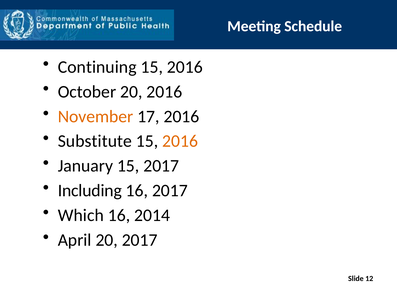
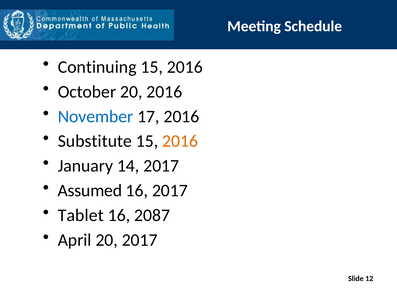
November colour: orange -> blue (96, 116)
January 15: 15 -> 14 (128, 166)
Including: Including -> Assumed (90, 190)
Which: Which -> Tablet (81, 215)
2014: 2014 -> 2087 (152, 215)
